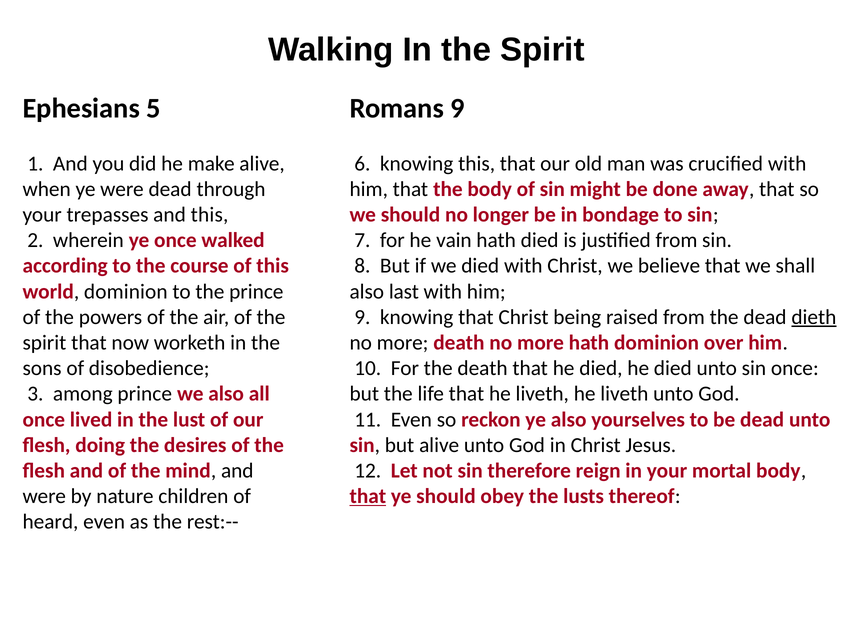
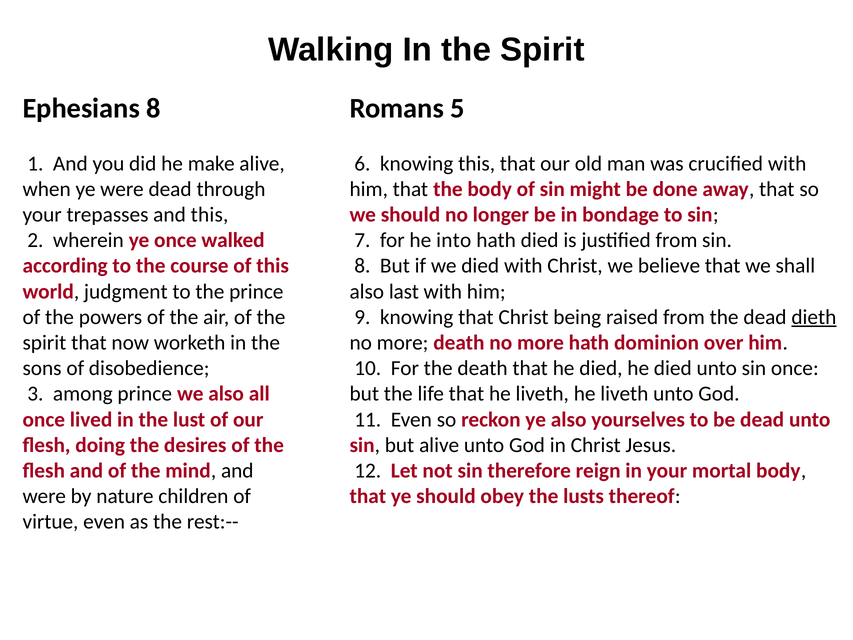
Ephesians 5: 5 -> 8 (154, 109)
Romans 9: 9 -> 5 (458, 109)
vain: vain -> into (454, 240)
world dominion: dominion -> judgment (126, 291)
that underline: present -> none (368, 496)
heard: heard -> virtue (50, 522)
